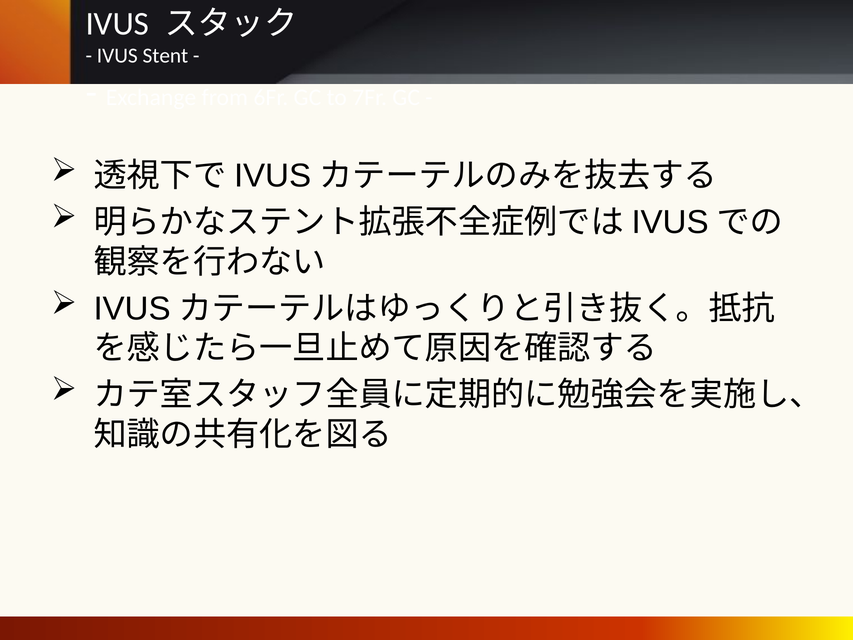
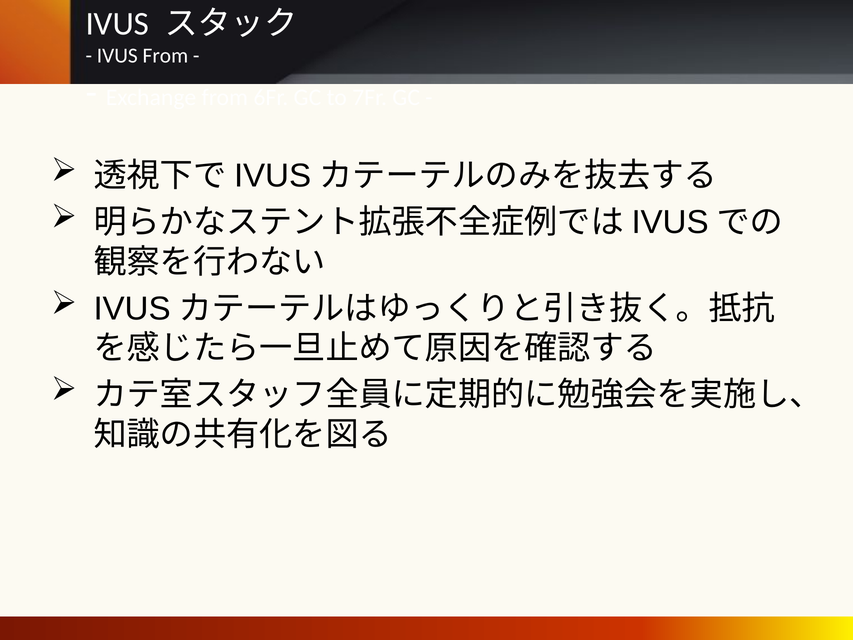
IVUS Stent: Stent -> From (165, 56)
